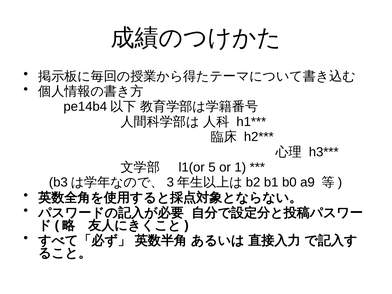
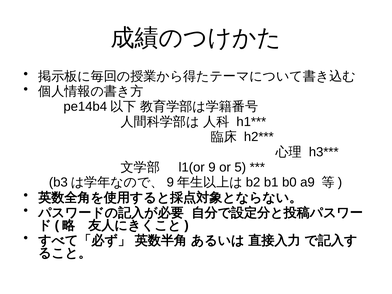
l1(or 5: 5 -> 9 (212, 167)
1: 1 -> 5 (240, 167)
3: 3 -> 9 (170, 182)
